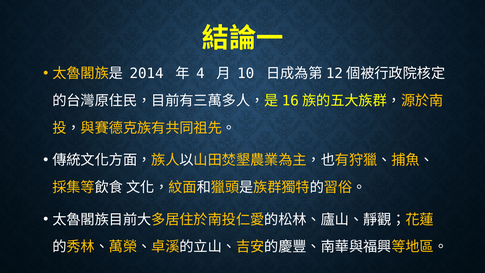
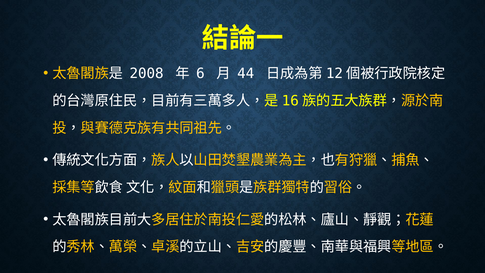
2014: 2014 -> 2008 (147, 74)
4: 4 -> 6 (200, 74)
10: 10 -> 44 (246, 74)
